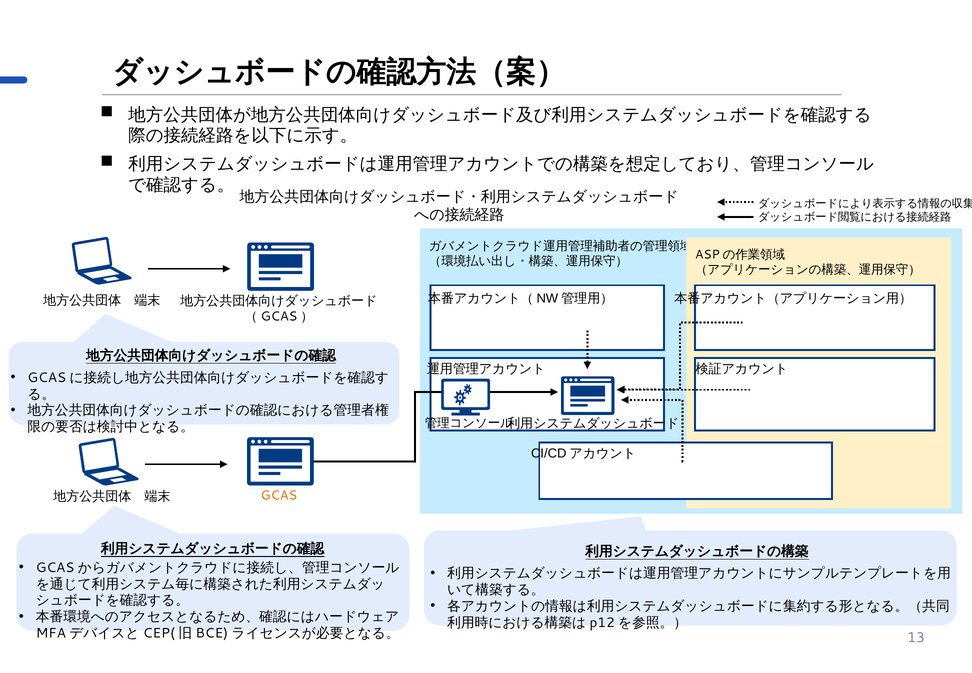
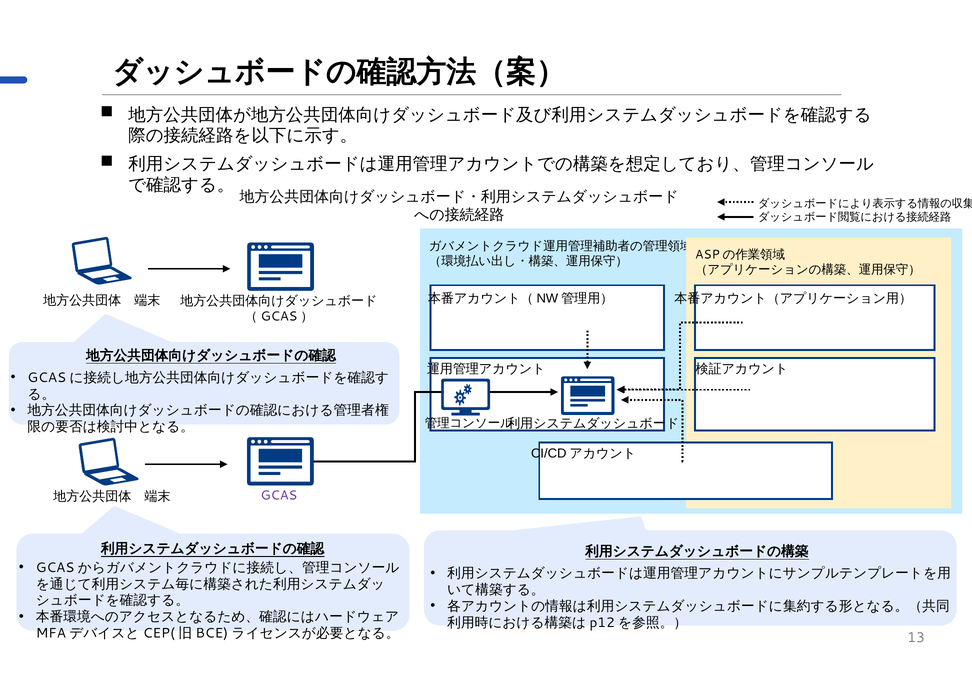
GCAS colour: orange -> purple (279, 495)
